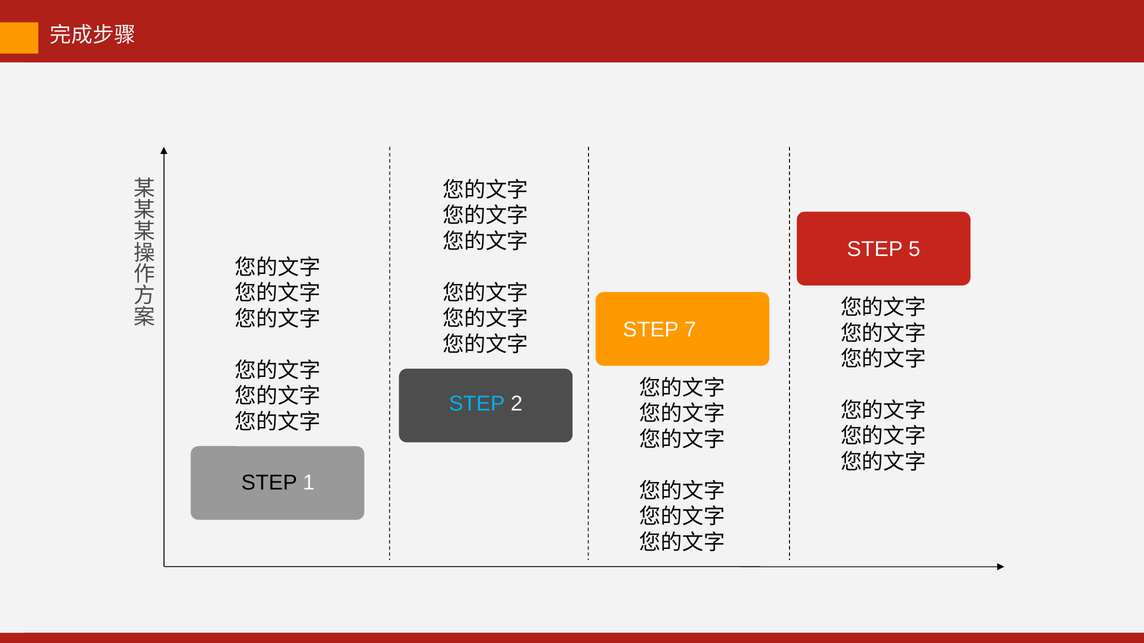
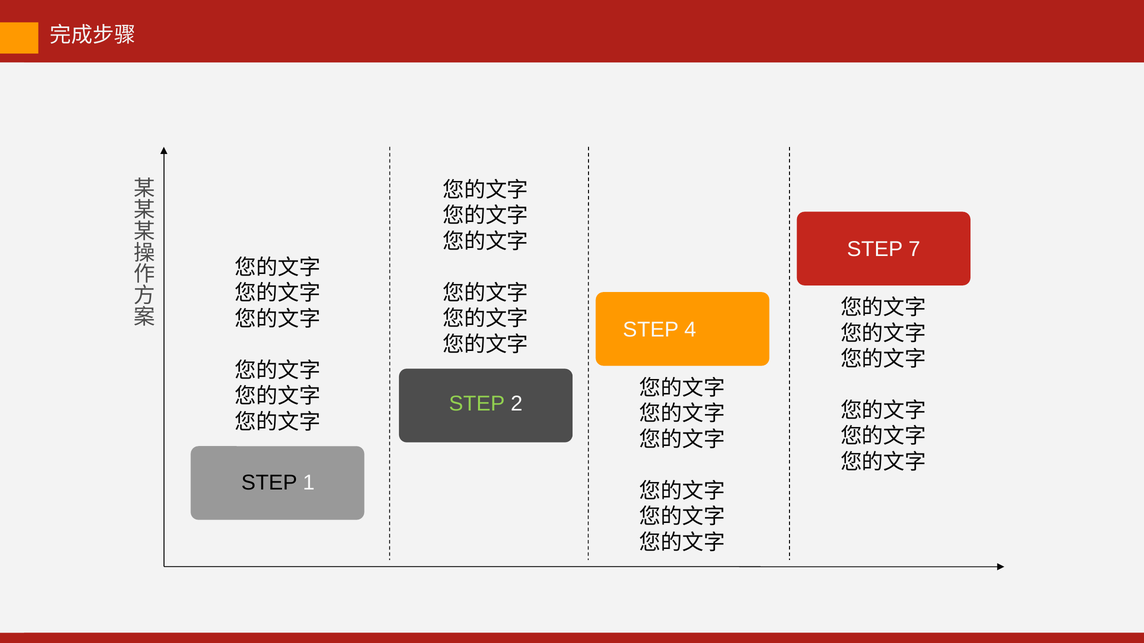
5: 5 -> 7 (914, 250)
7: 7 -> 4 (690, 330)
STEP colour: light blue -> light green (477, 404)
